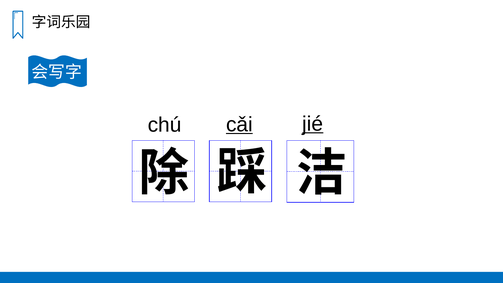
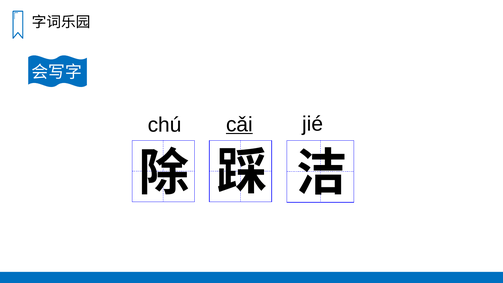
jié underline: present -> none (313, 124)
